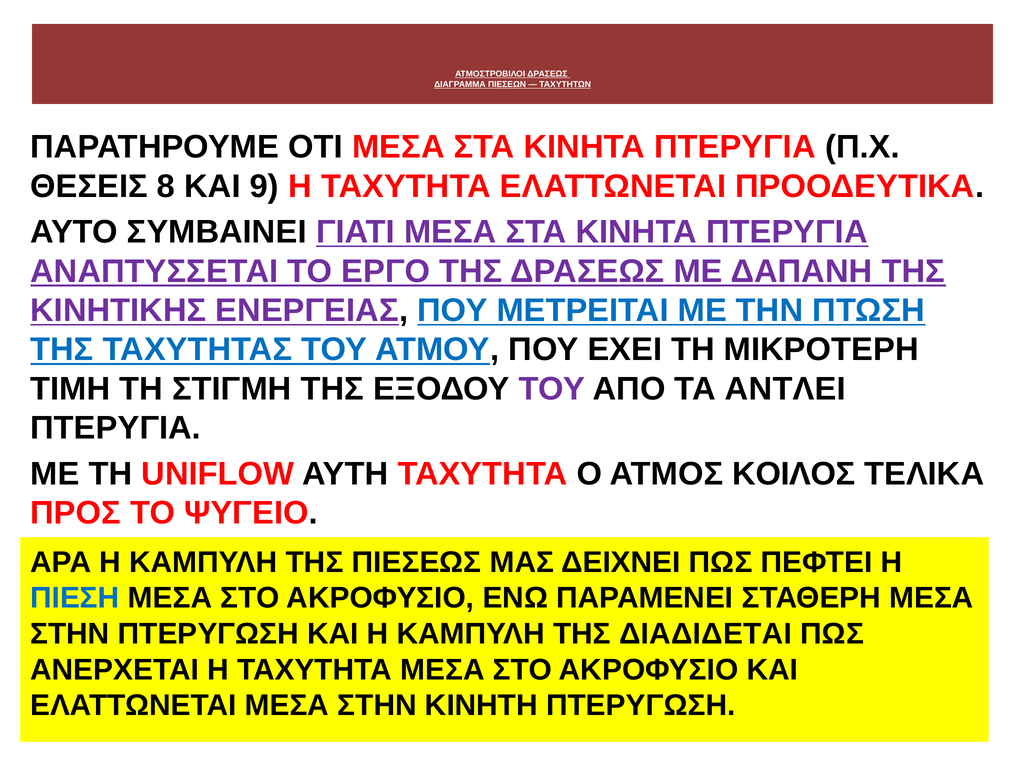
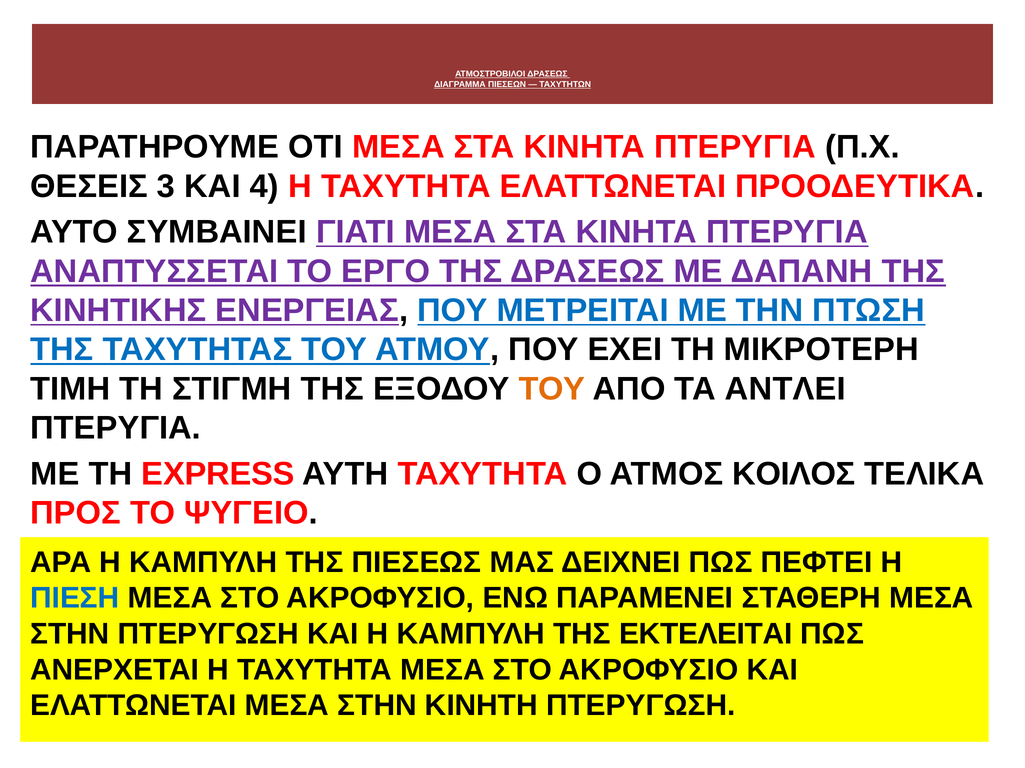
8: 8 -> 3 (166, 186)
9: 9 -> 4 (264, 186)
ΤΟΥ colour: purple -> orange (552, 389)
UNIFLOW: UNIFLOW -> EXPRESS (218, 474)
ΔΙΑΔΙΔΕΤΑΙ: ΔΙΑΔΙΔΕΤΑΙ -> ΕΚΤΕΛΕΙΤΑΙ (706, 635)
